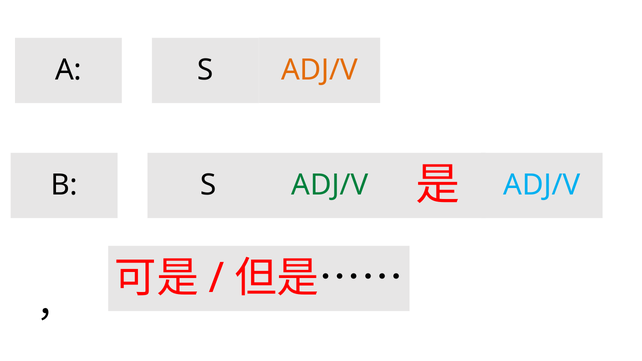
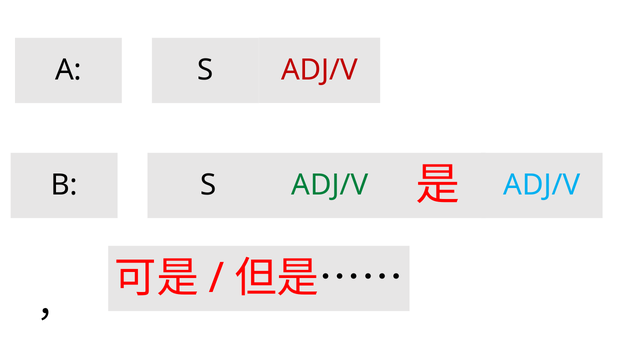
ADJ/V colour: orange -> red (320, 70)
